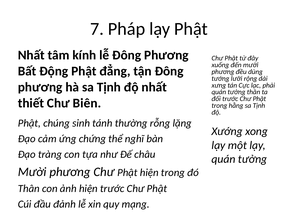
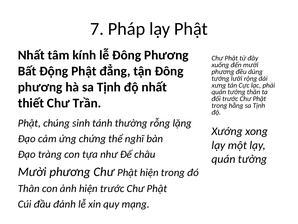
Biên: Biên -> Trần (87, 103)
